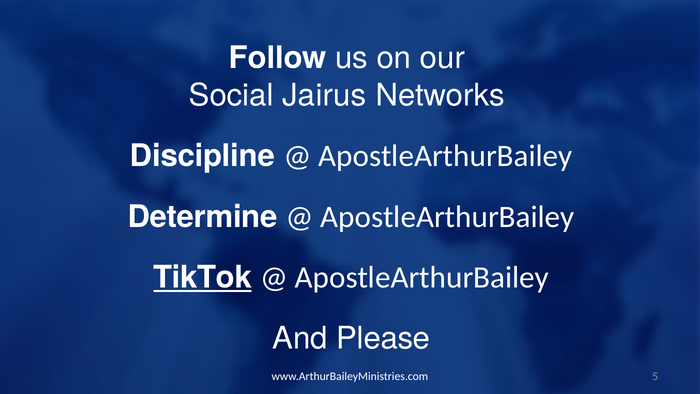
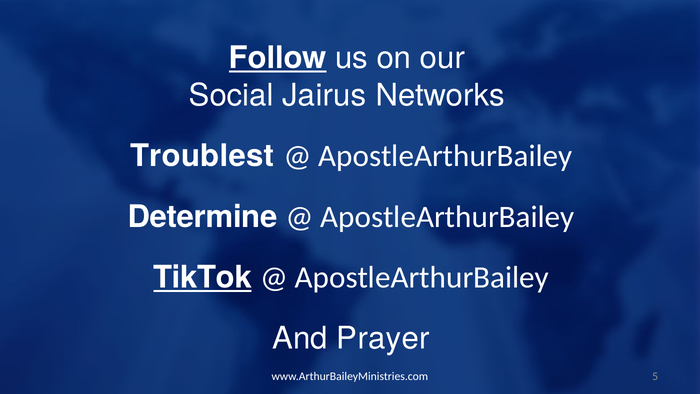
Follow underline: none -> present (278, 58)
Discipline: Discipline -> Troublest (202, 156)
Please: Please -> Prayer (383, 338)
